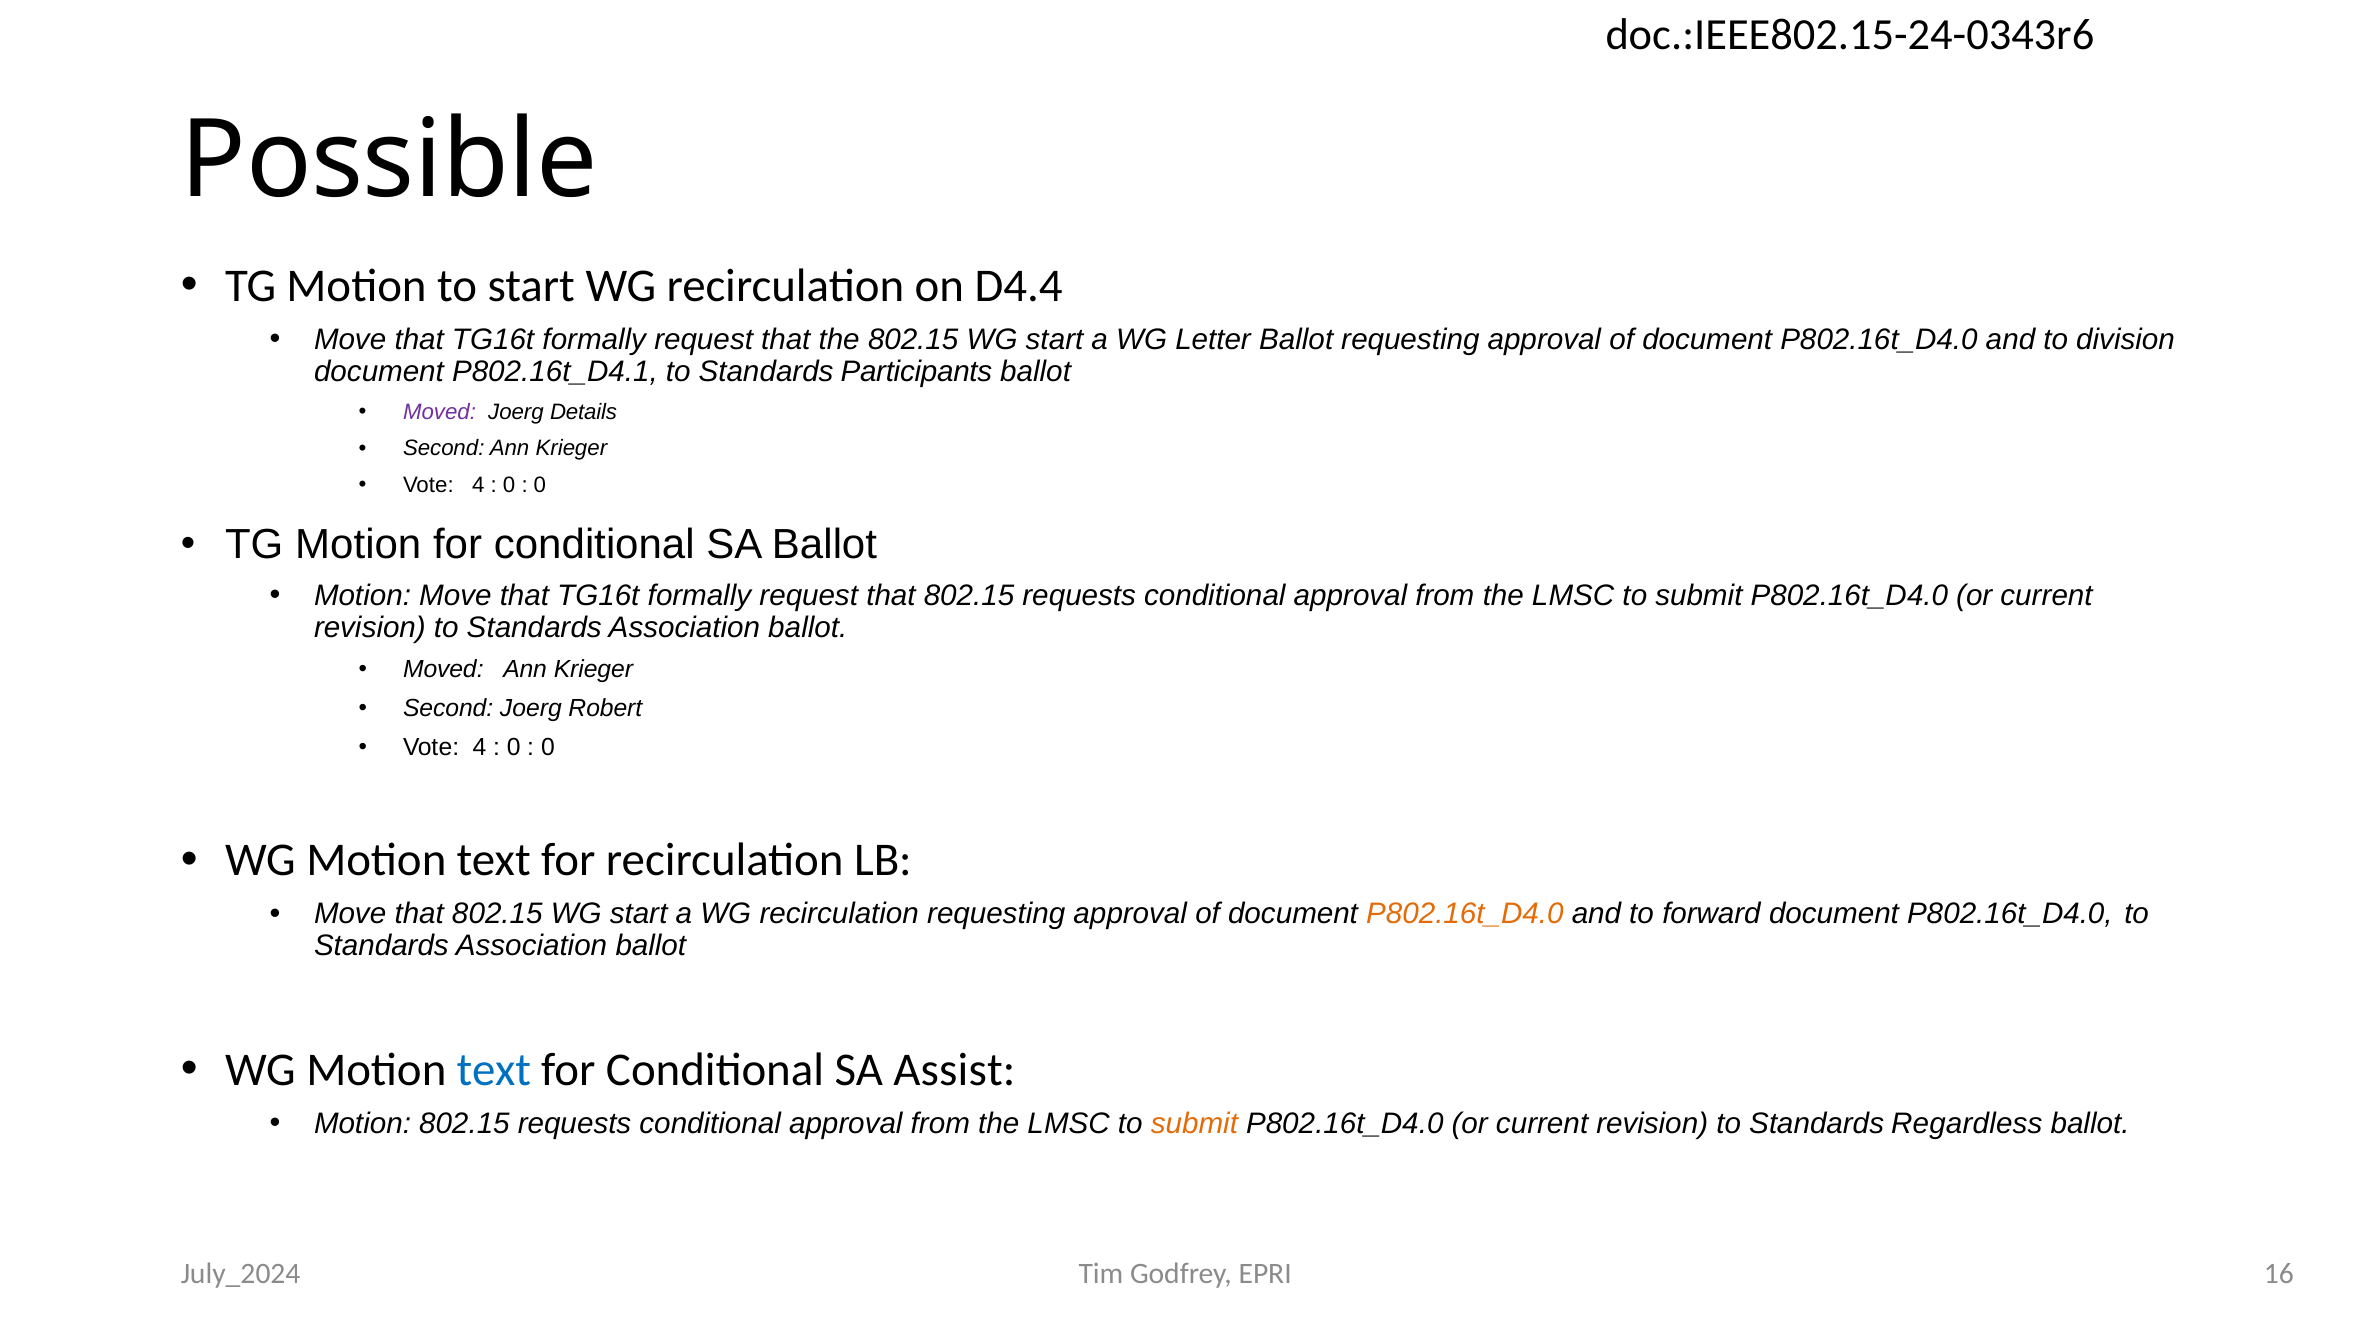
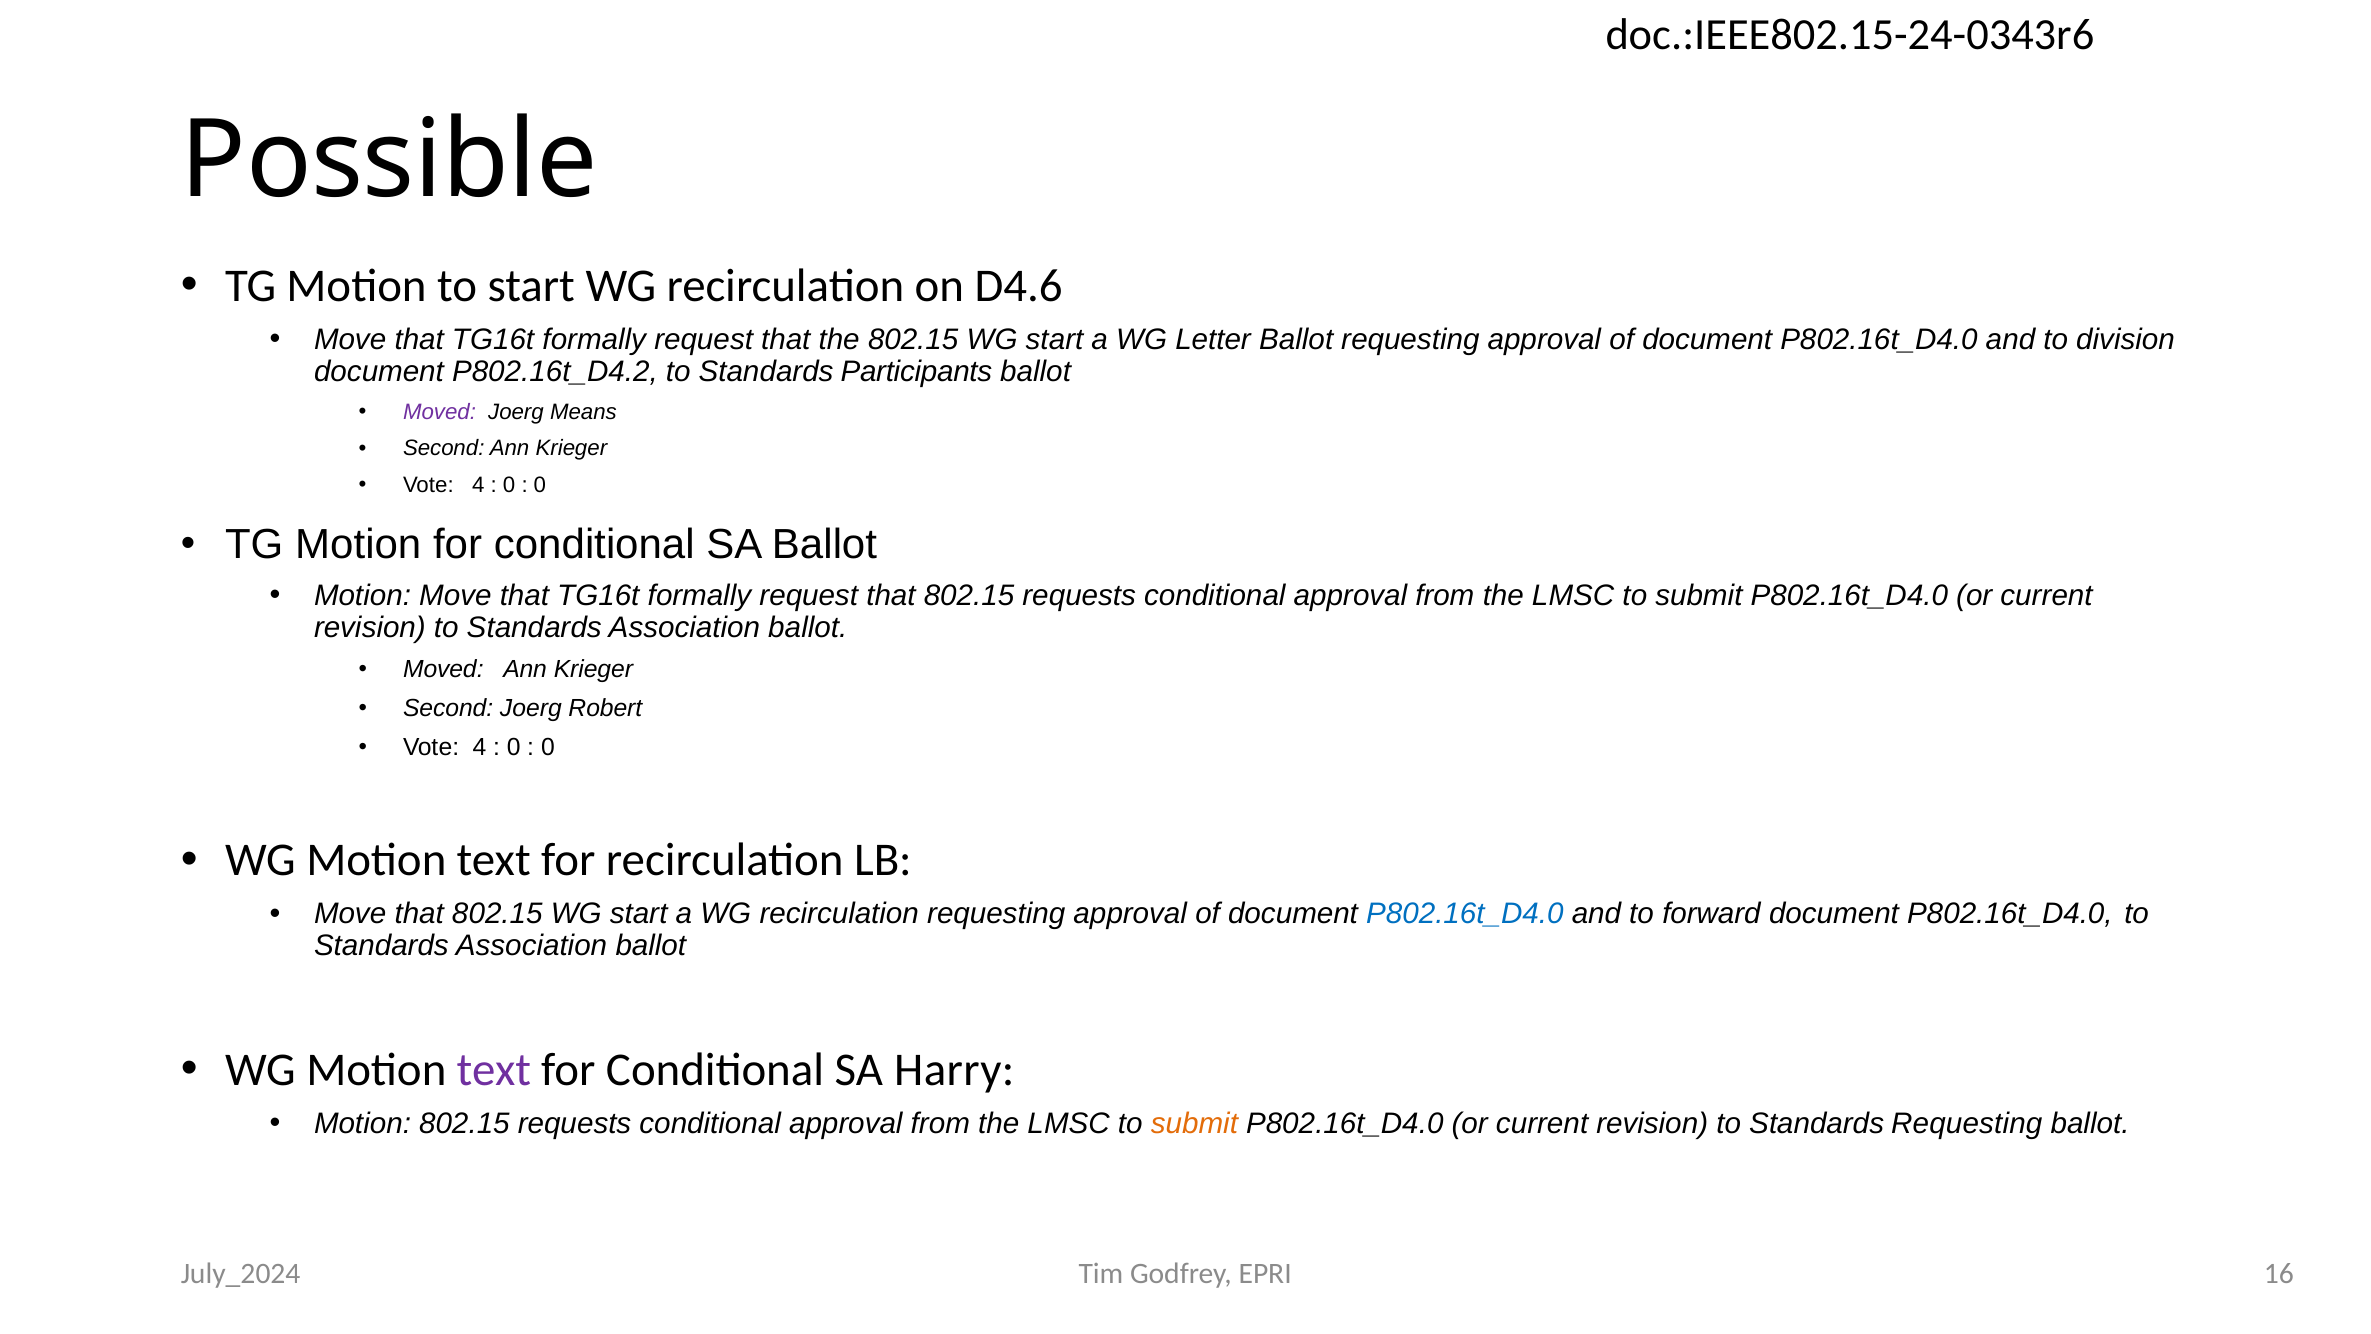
D4.4: D4.4 -> D4.6 (1019, 286)
P802.16t_D4.1: P802.16t_D4.1 -> P802.16t_D4.2 (555, 372)
Details: Details -> Means (583, 412)
P802.16t_D4.0 colour: orange -> blue (1465, 914)
text colour: blue -> purple (494, 1069)
Assist: Assist -> Harry (954, 1069)
Standards Regardless: Regardless -> Requesting (1967, 1123)
